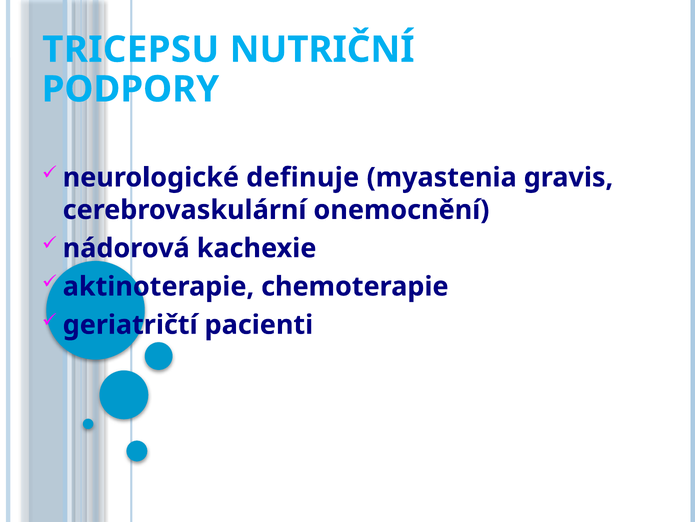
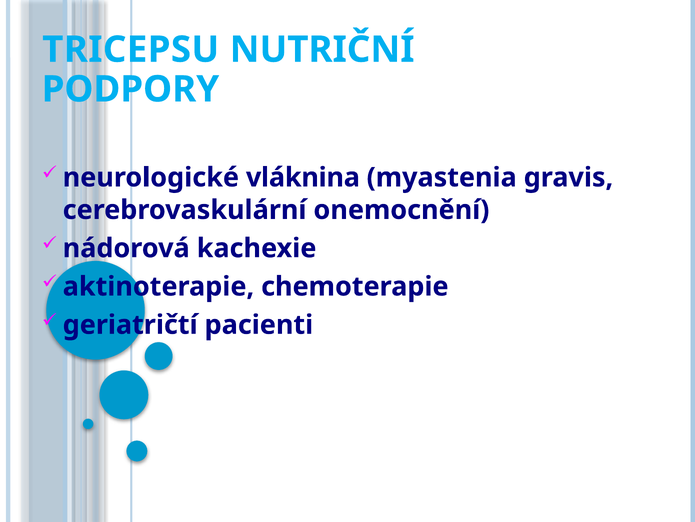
definuje: definuje -> vláknina (303, 177)
